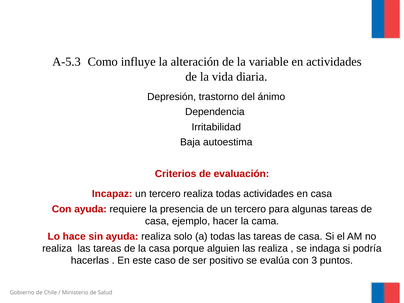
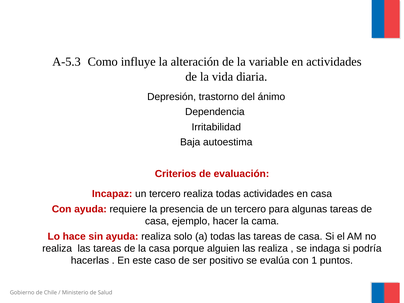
3: 3 -> 1 (314, 261)
